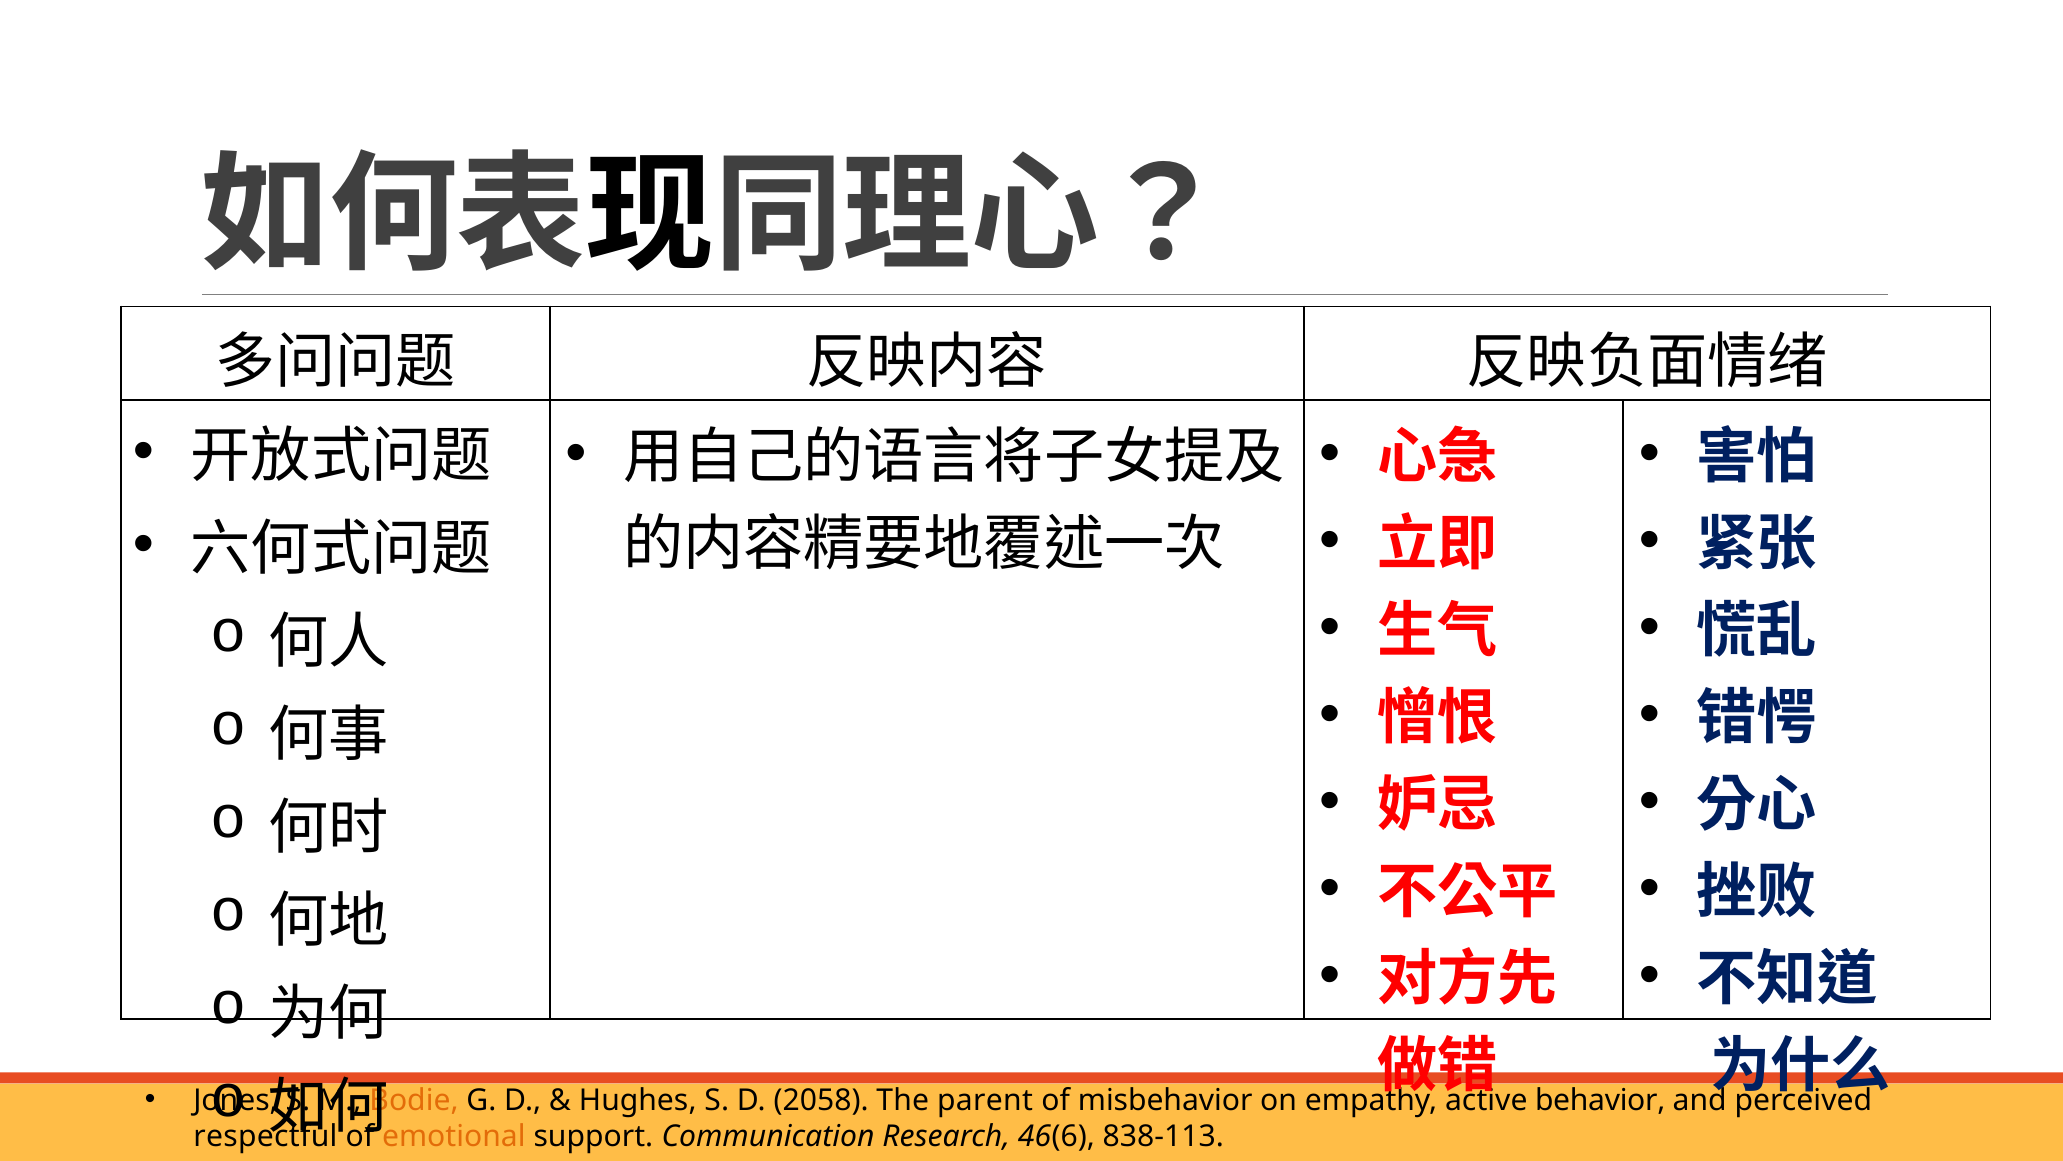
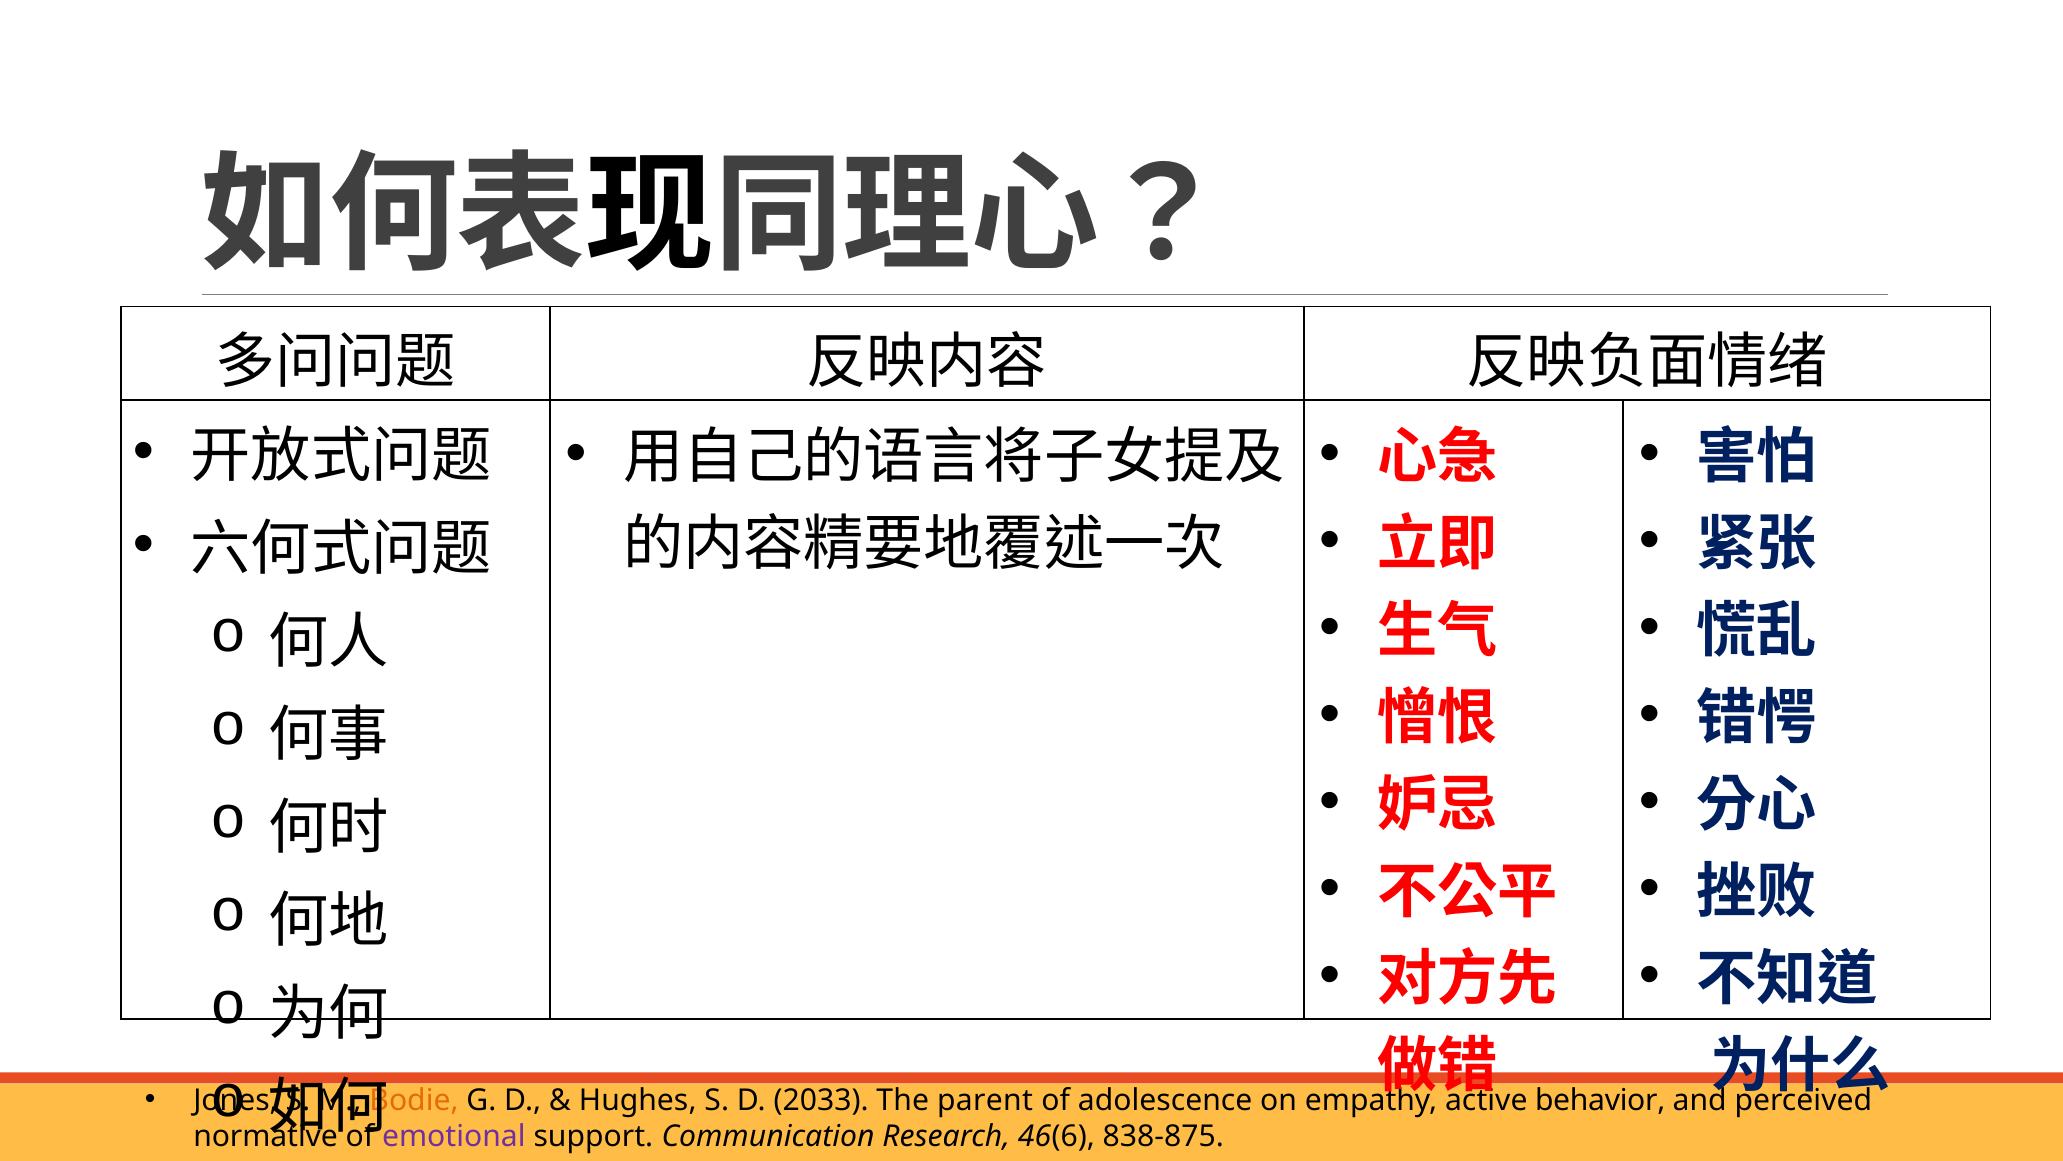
2058: 2058 -> 2033 (821, 1100)
misbehavior: misbehavior -> adolescence (1165, 1100)
respectful: respectful -> normative (266, 1136)
emotional colour: orange -> purple (454, 1136)
838-113: 838-113 -> 838-875 (1163, 1136)
